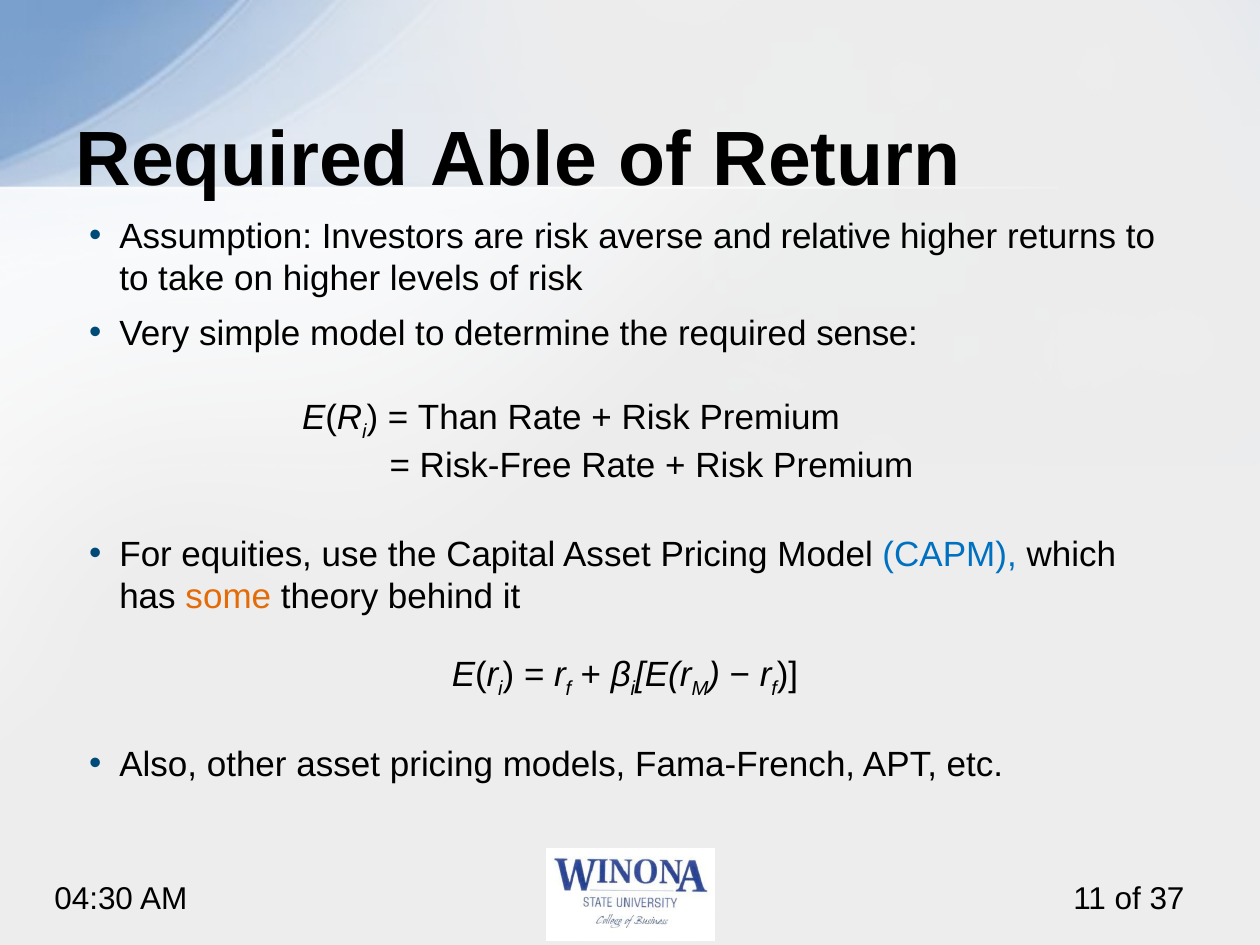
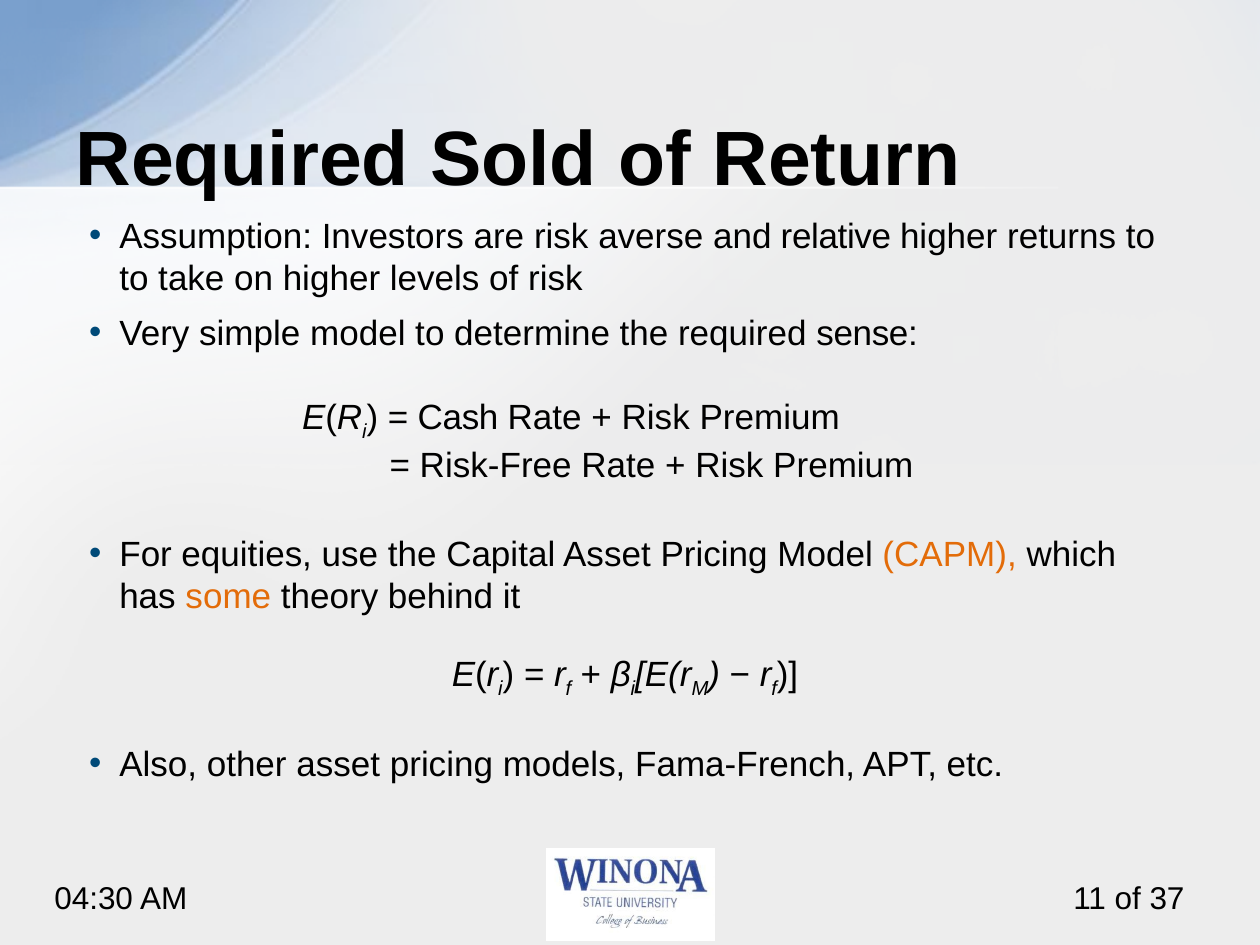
Able: Able -> Sold (514, 160)
Than: Than -> Cash (458, 418)
CAPM colour: blue -> orange (950, 555)
